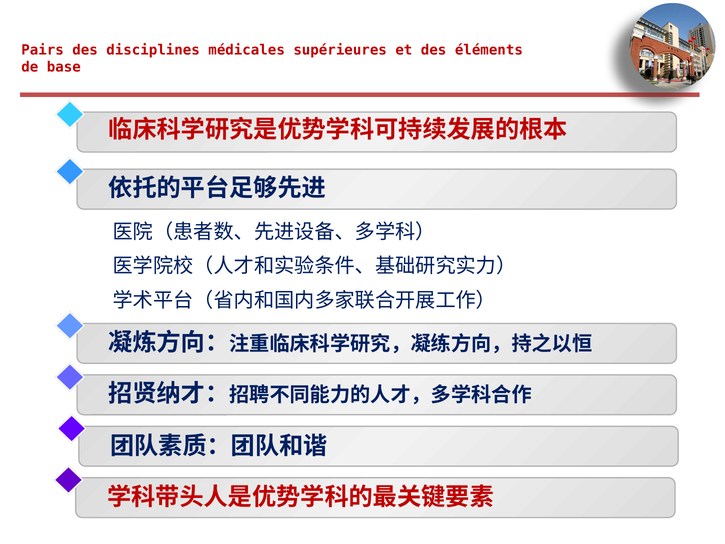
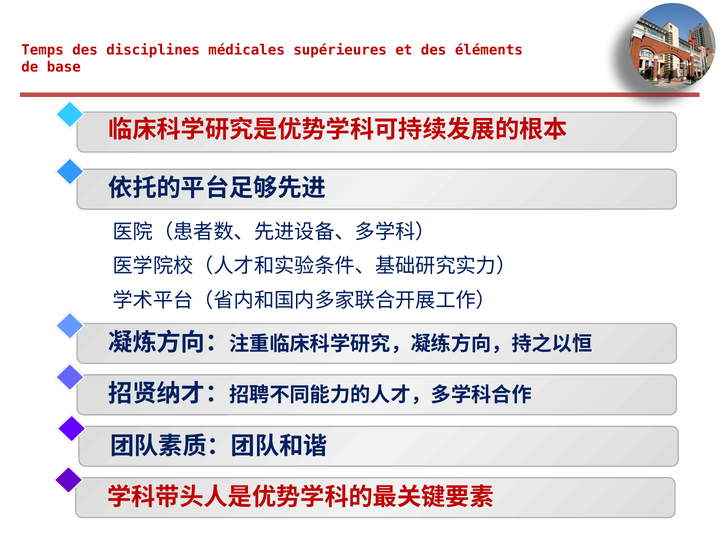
Pairs: Pairs -> Temps (43, 50)
